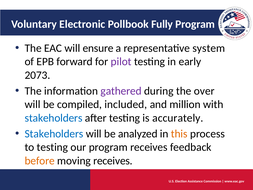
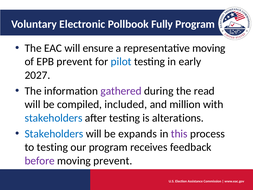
representative system: system -> moving (209, 48)
EPB forward: forward -> prevent (75, 62)
pilot colour: purple -> blue (121, 62)
2073: 2073 -> 2027 (37, 75)
over: over -> read (204, 91)
accurately: accurately -> alterations (178, 118)
analyzed: analyzed -> expands (138, 134)
this colour: orange -> purple (179, 134)
before colour: orange -> purple (40, 161)
moving receives: receives -> prevent (113, 161)
